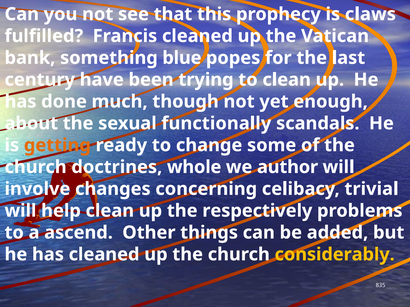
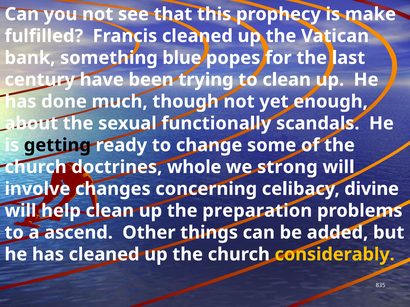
claws: claws -> make (370, 14)
getting colour: orange -> black (57, 145)
author: author -> strong (287, 167)
trivial: trivial -> divine (372, 189)
respectively: respectively -> preparation (257, 211)
